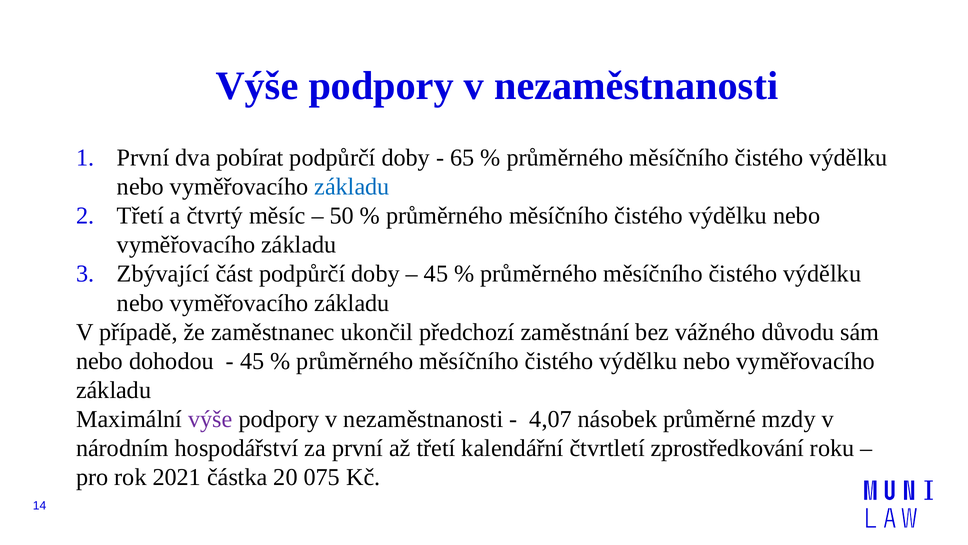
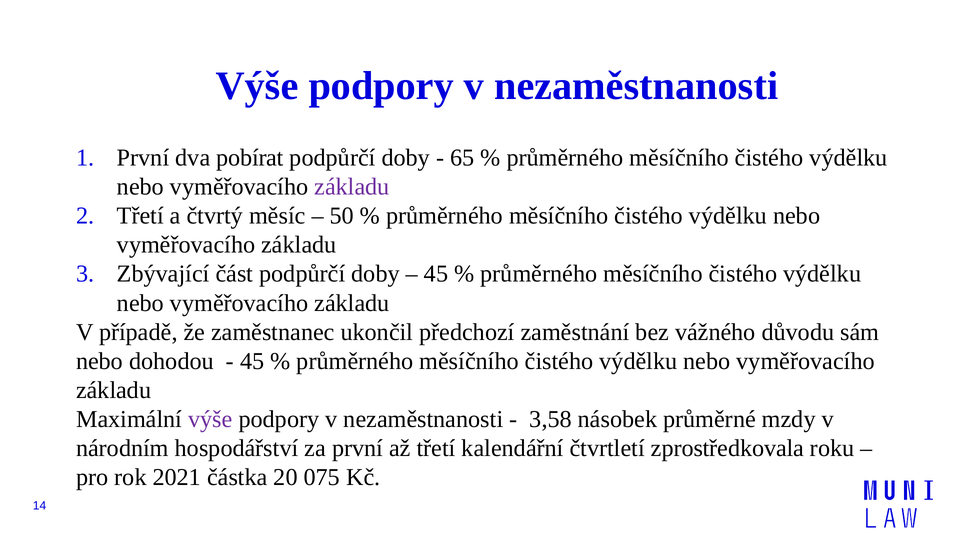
základu colour: blue -> purple (352, 187)
4,07: 4,07 -> 3,58 (551, 419)
zprostředkování: zprostředkování -> zprostředkovala (727, 448)
